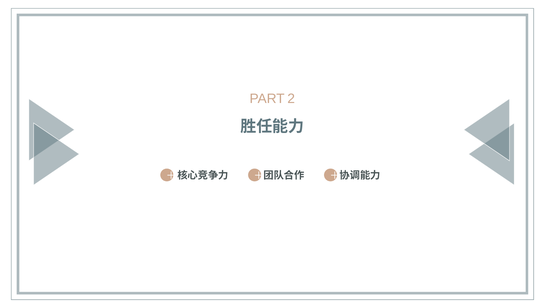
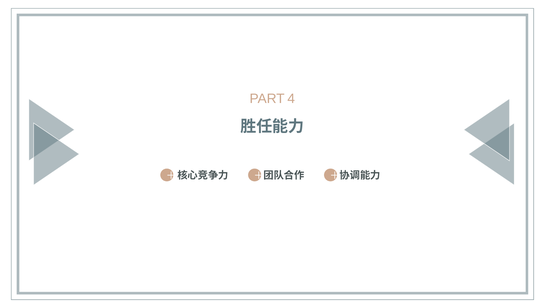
2: 2 -> 4 (291, 99)
